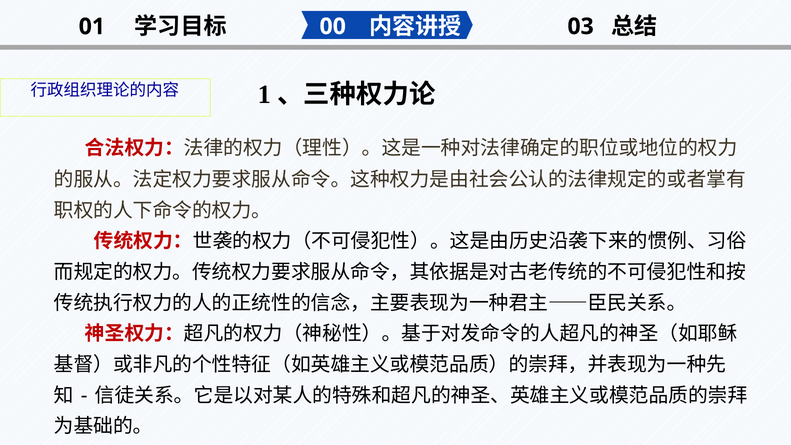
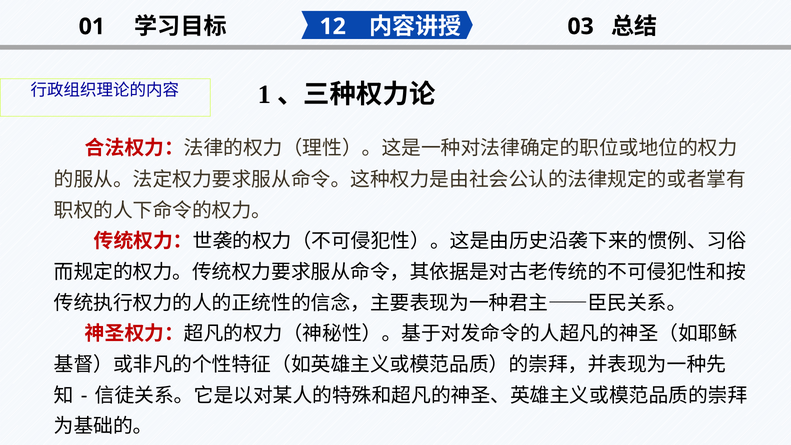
00: 00 -> 12 (333, 26)
